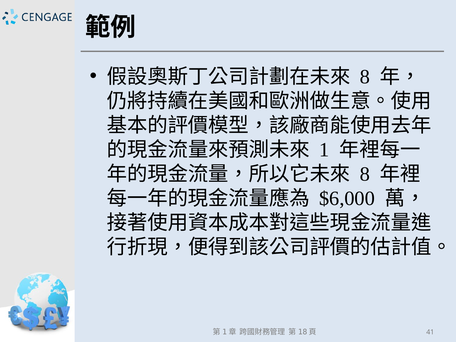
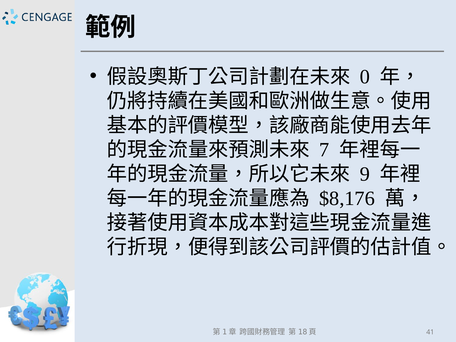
8: 8 -> 0 (365, 77)
1: 1 -> 7 (324, 150)
8: 8 -> 9 (365, 174)
$6,000: $6,000 -> $8,176 (347, 198)
